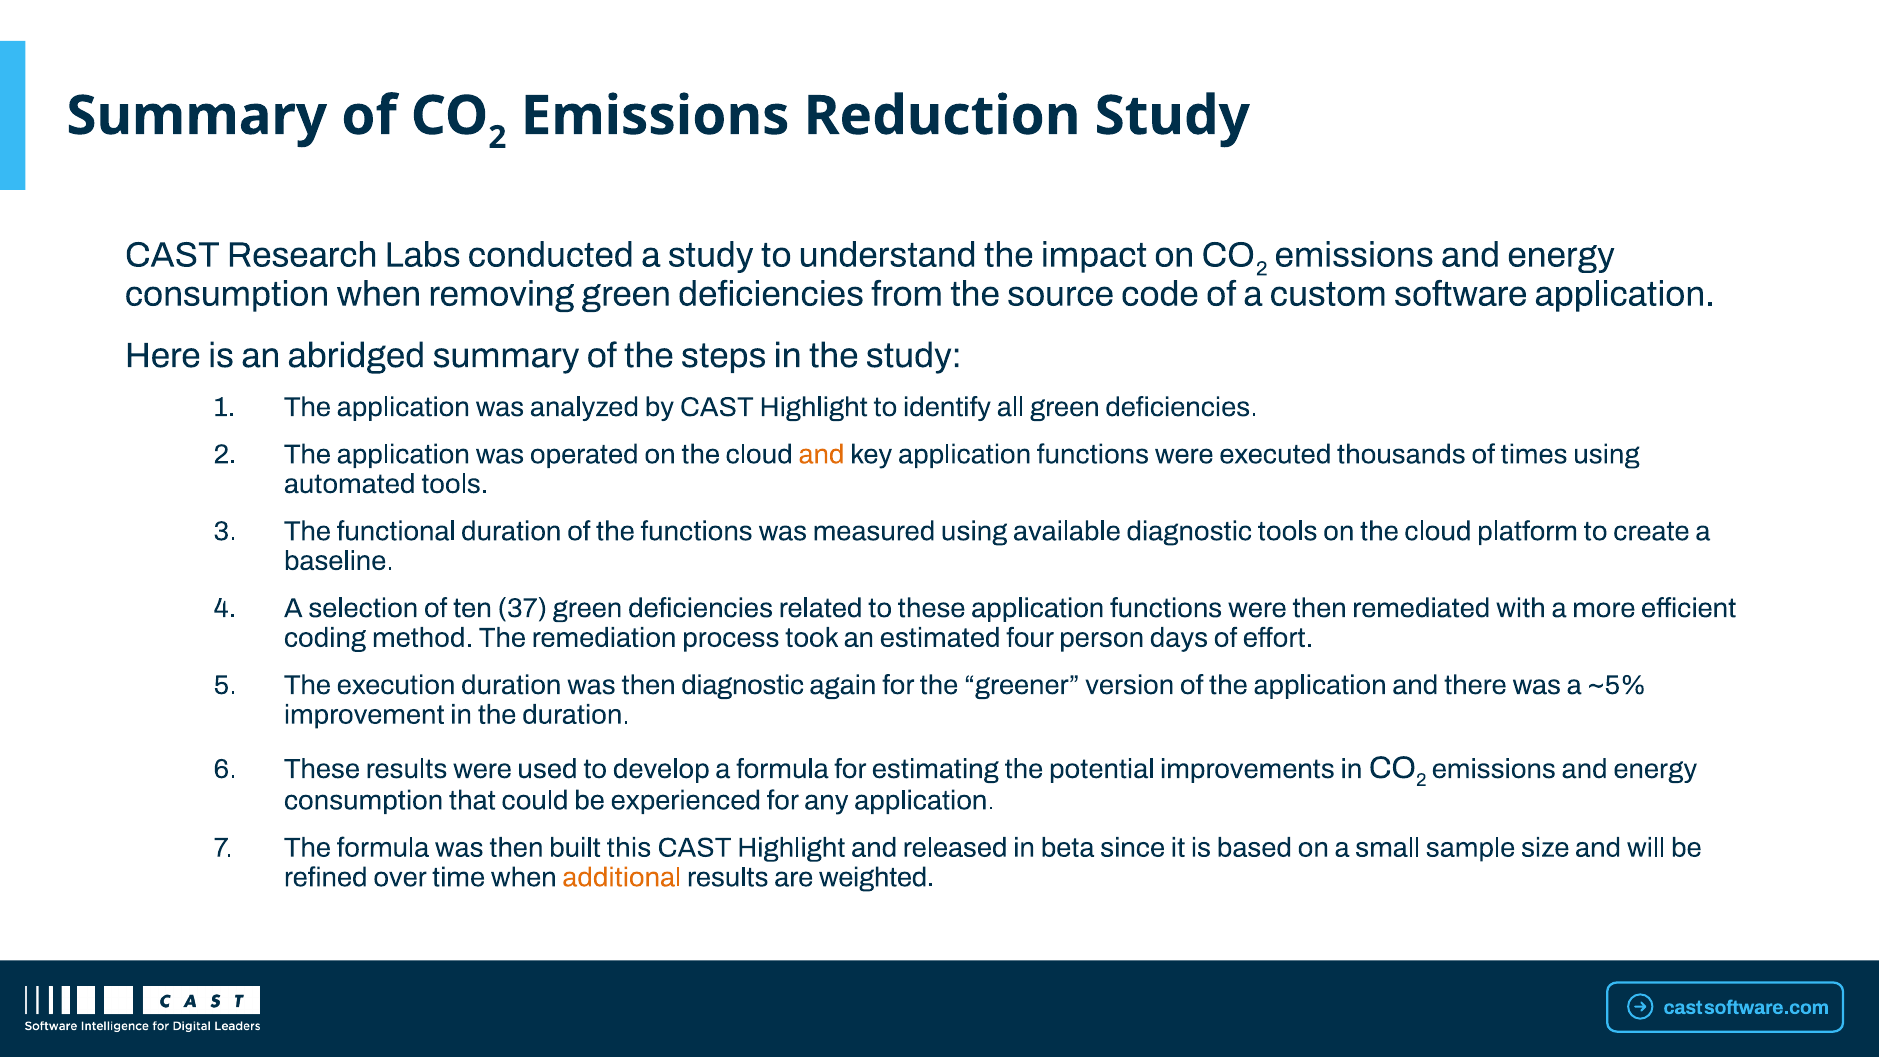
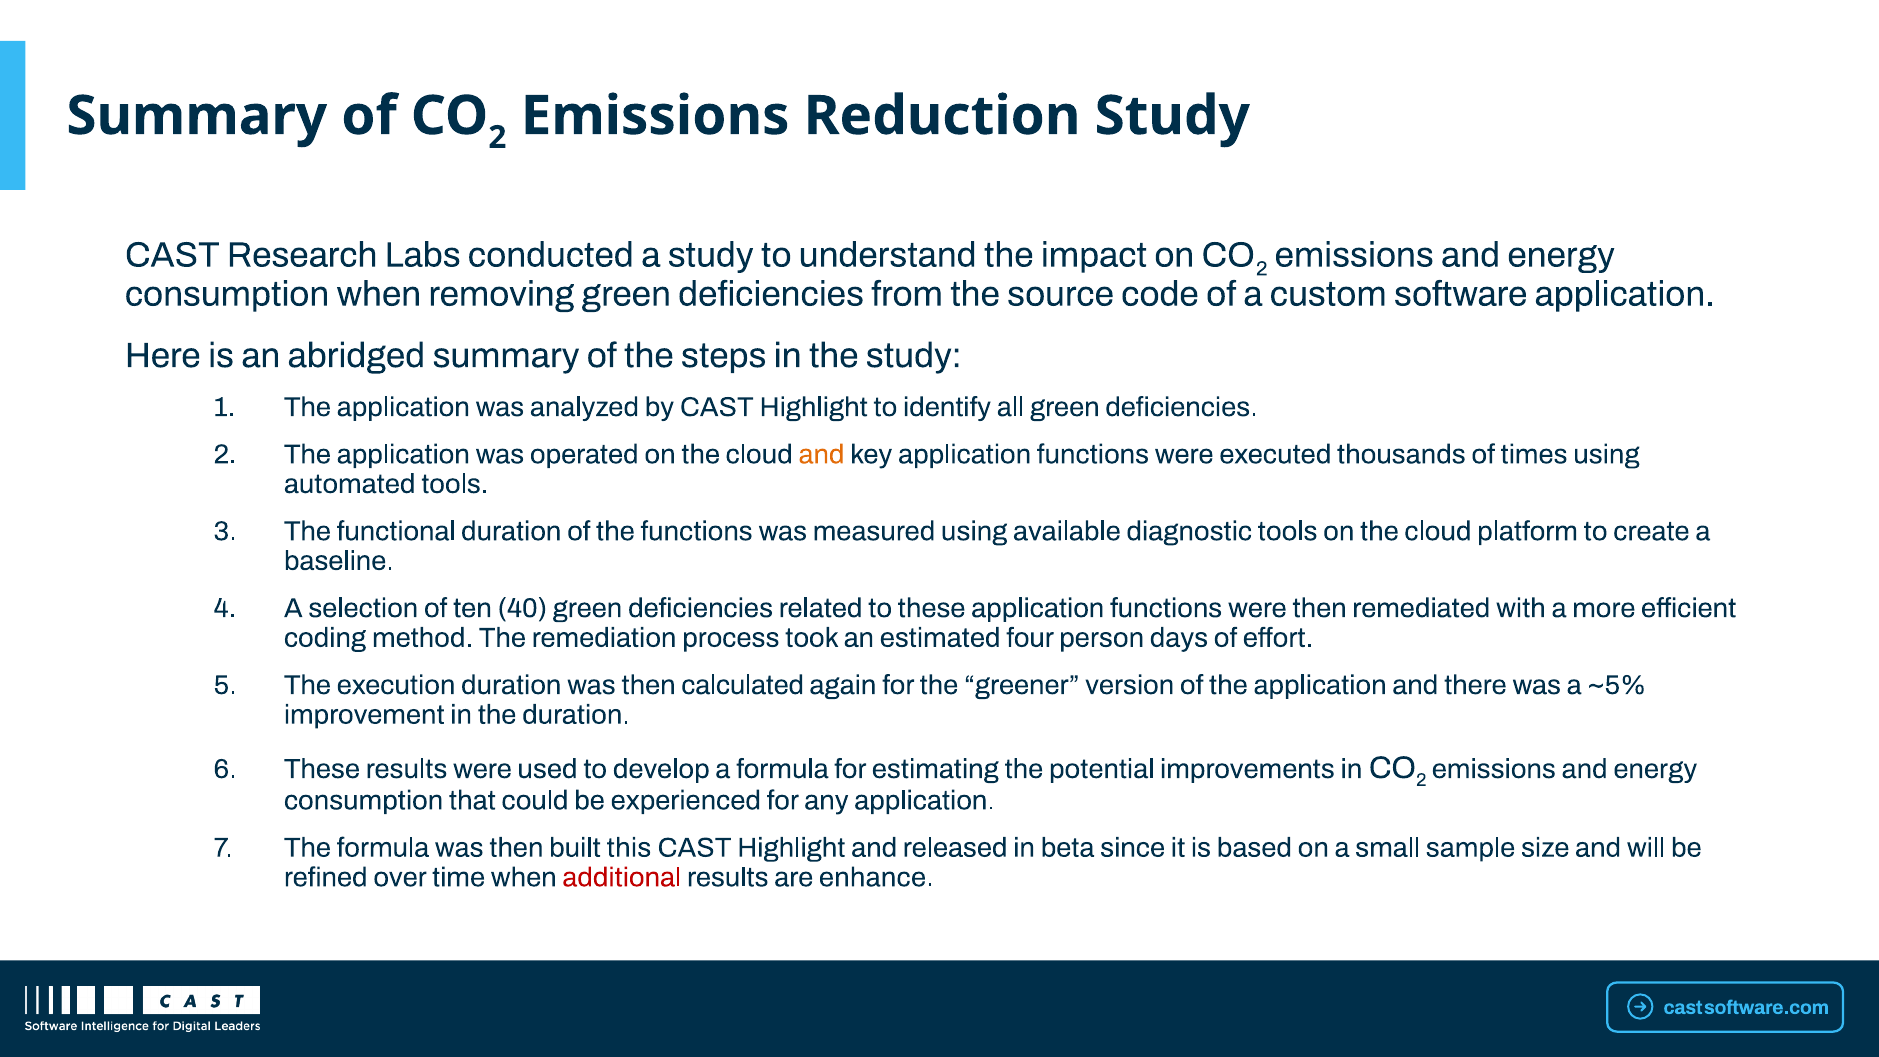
37: 37 -> 40 (522, 608)
then diagnostic: diagnostic -> calculated (743, 685)
additional colour: orange -> red (622, 877)
weighted: weighted -> enhance (876, 877)
